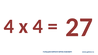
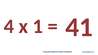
x 4: 4 -> 1 (38, 26)
27: 27 -> 41 (79, 27)
